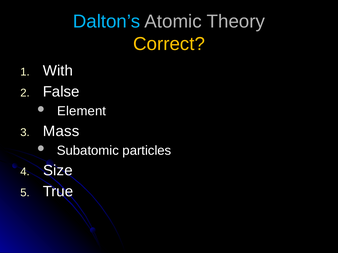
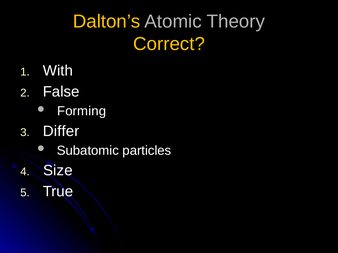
Dalton’s colour: light blue -> yellow (107, 21)
Element: Element -> Forming (82, 111)
Mass: Mass -> Differ (61, 131)
